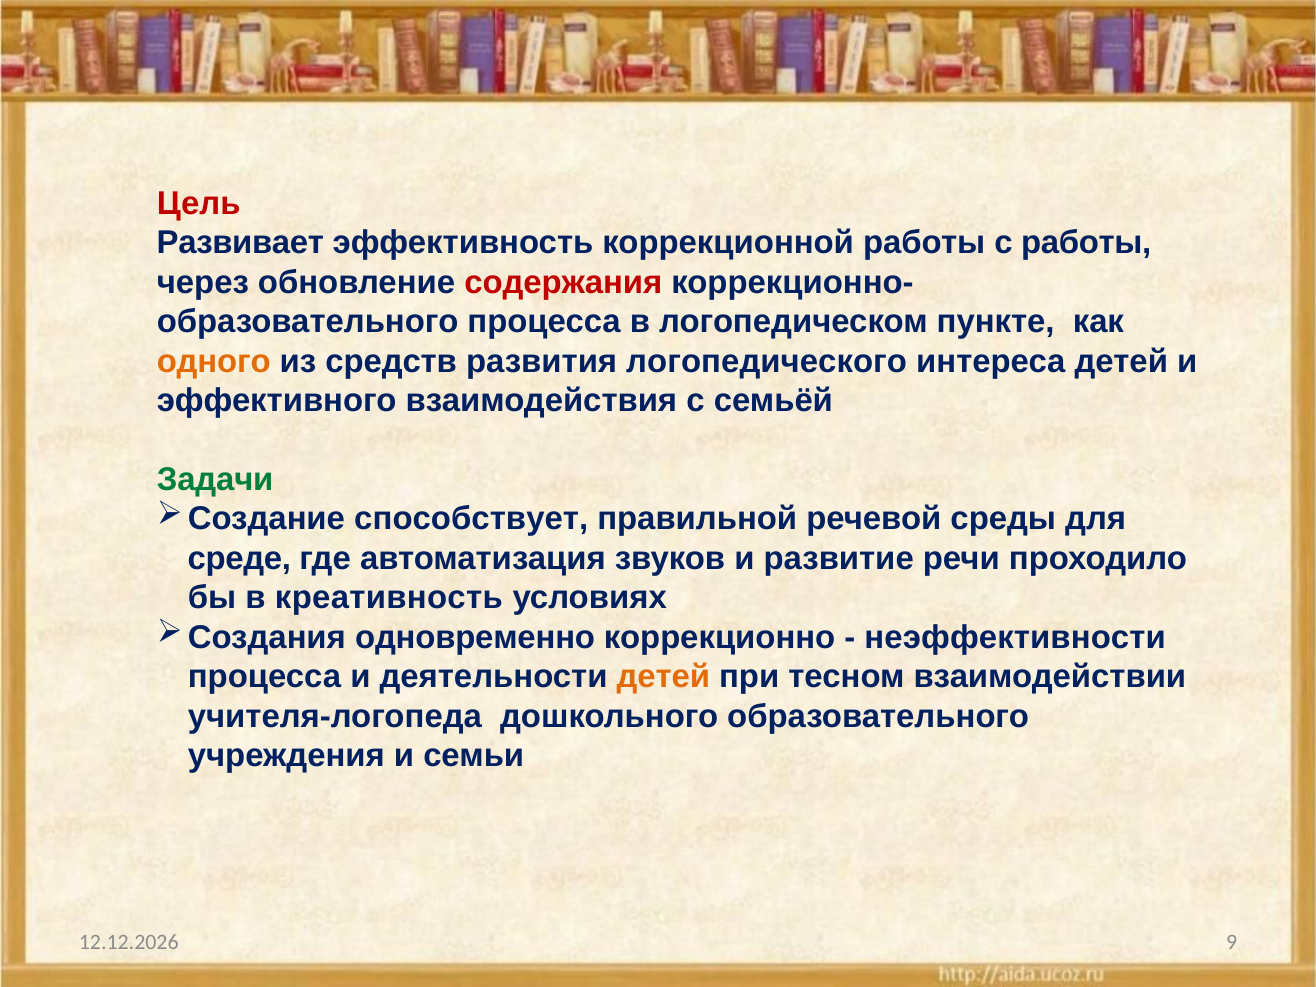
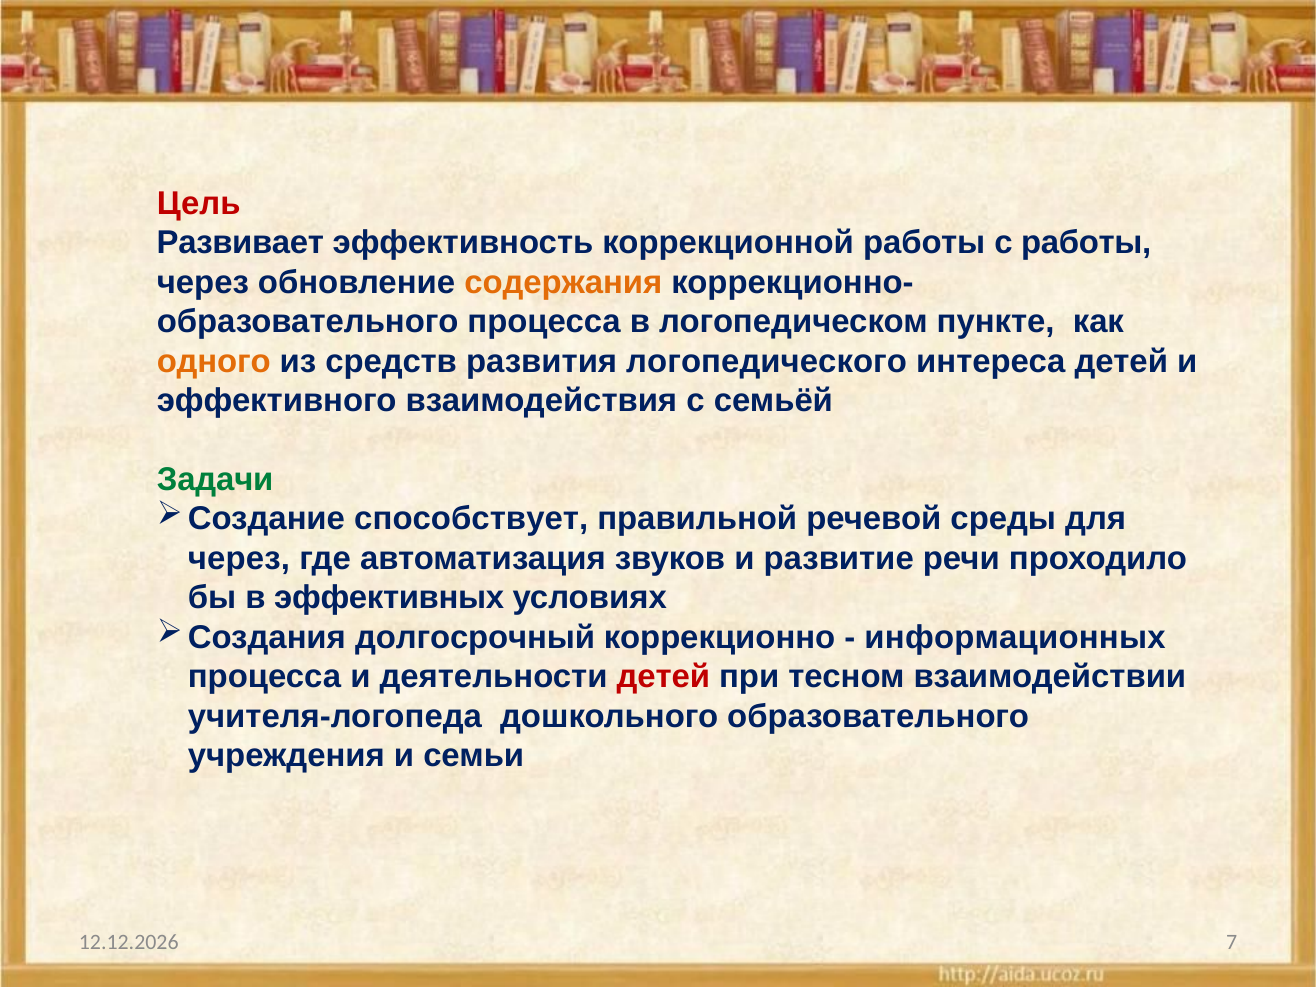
содержания colour: red -> orange (563, 282)
среде: среде -> через (239, 559)
креативность: креативность -> эффективных (389, 598)
одновременно: одновременно -> долгосрочный (475, 638)
неэффективности: неэффективности -> информационных (1015, 638)
детей colour: orange -> red (663, 677)
9: 9 -> 7 (1232, 942)
